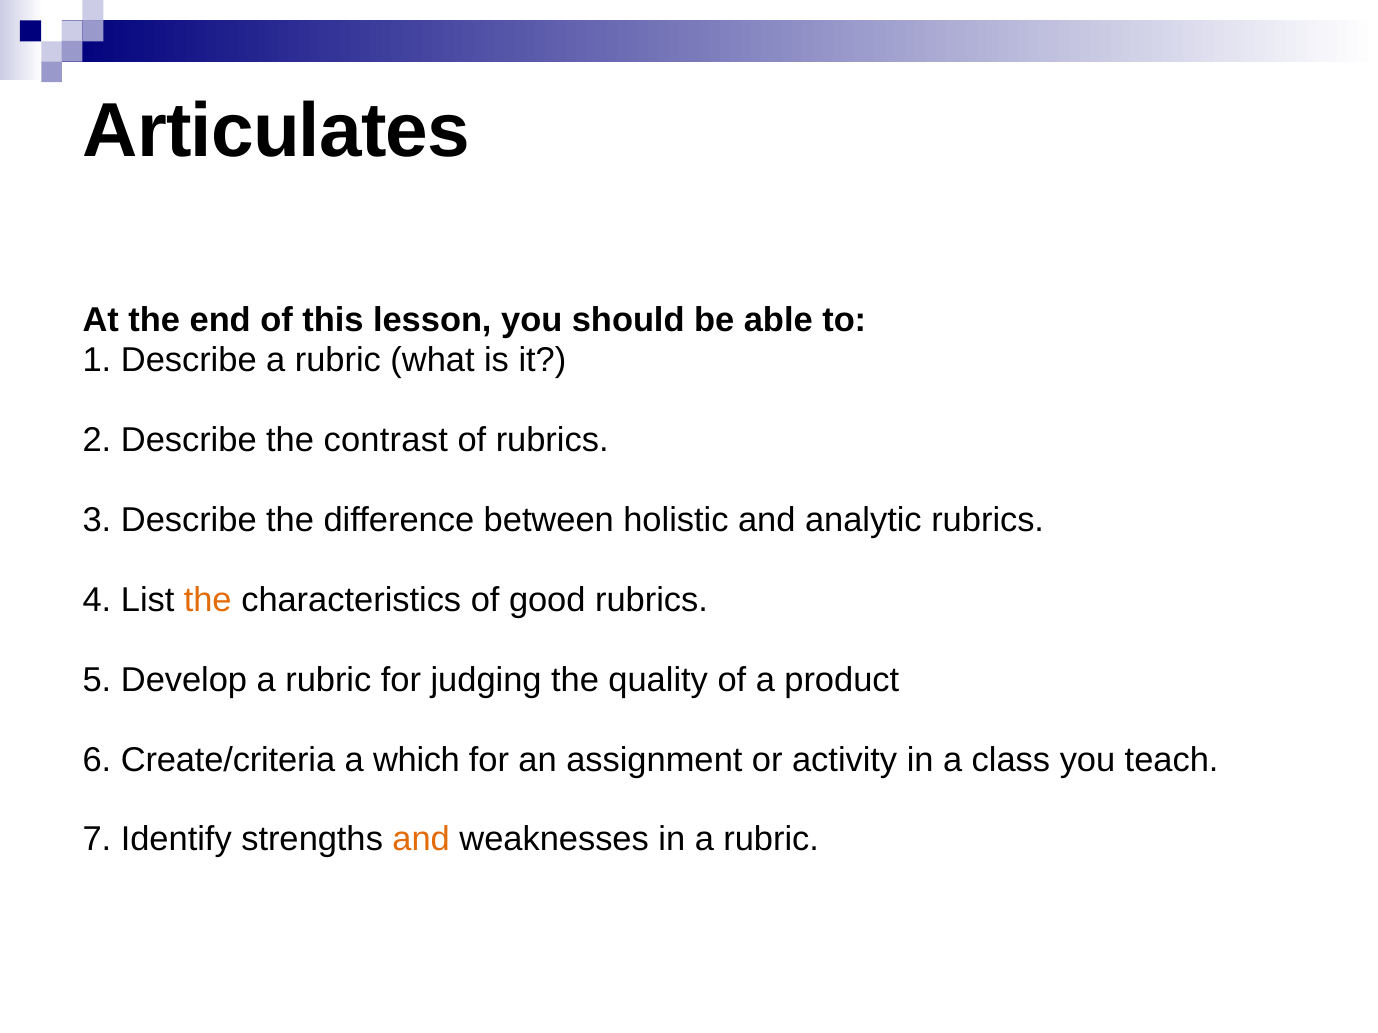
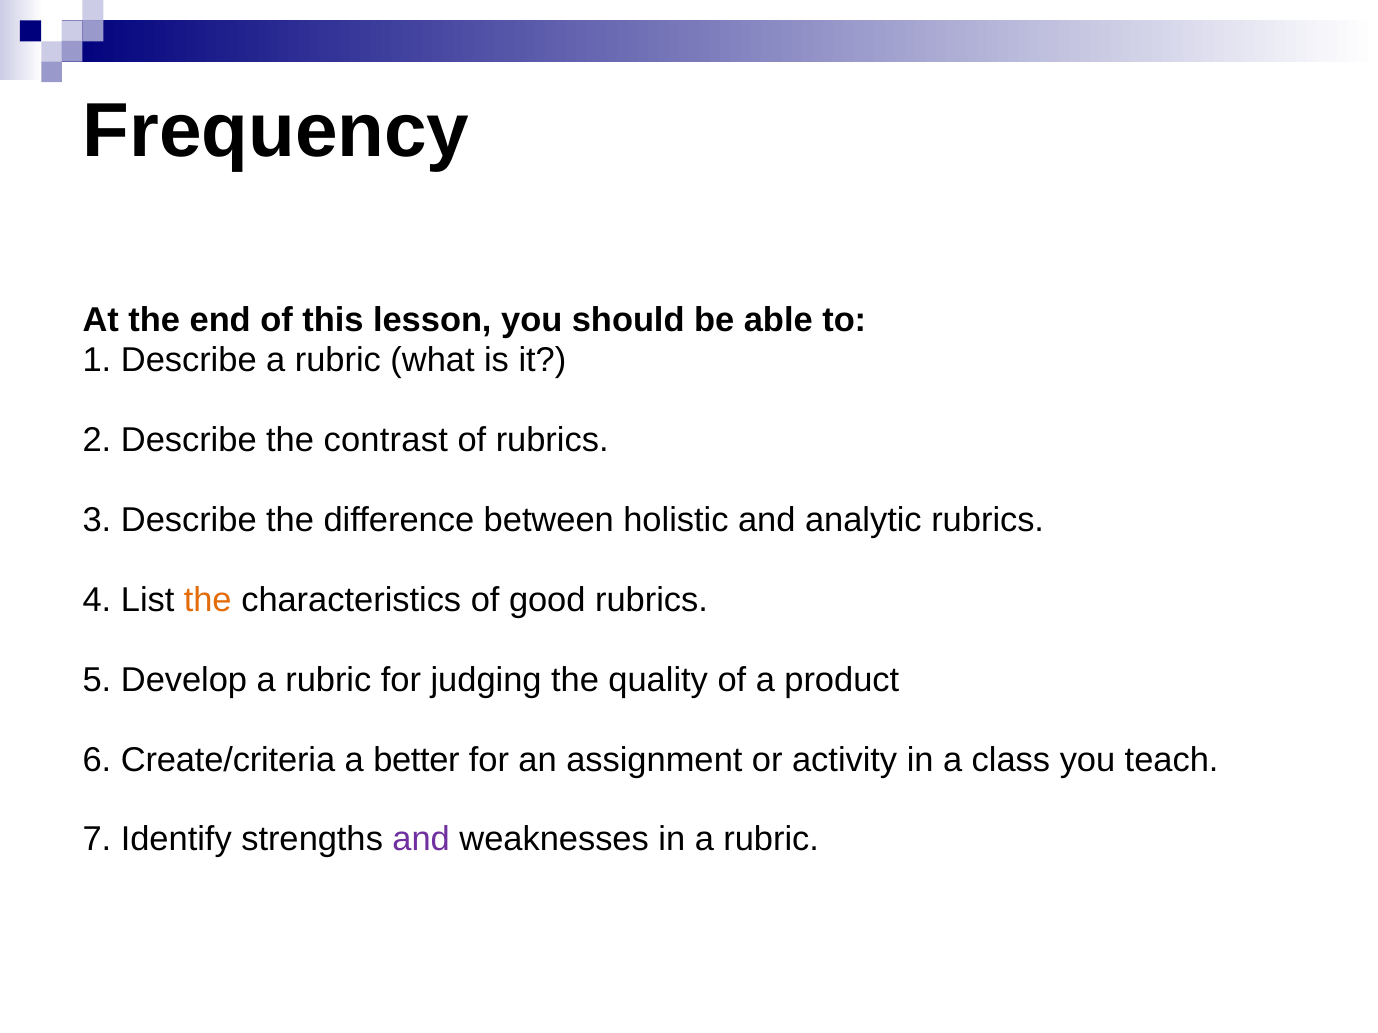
Articulates: Articulates -> Frequency (276, 132)
which: which -> better (416, 760)
and colour: orange -> purple (421, 840)
